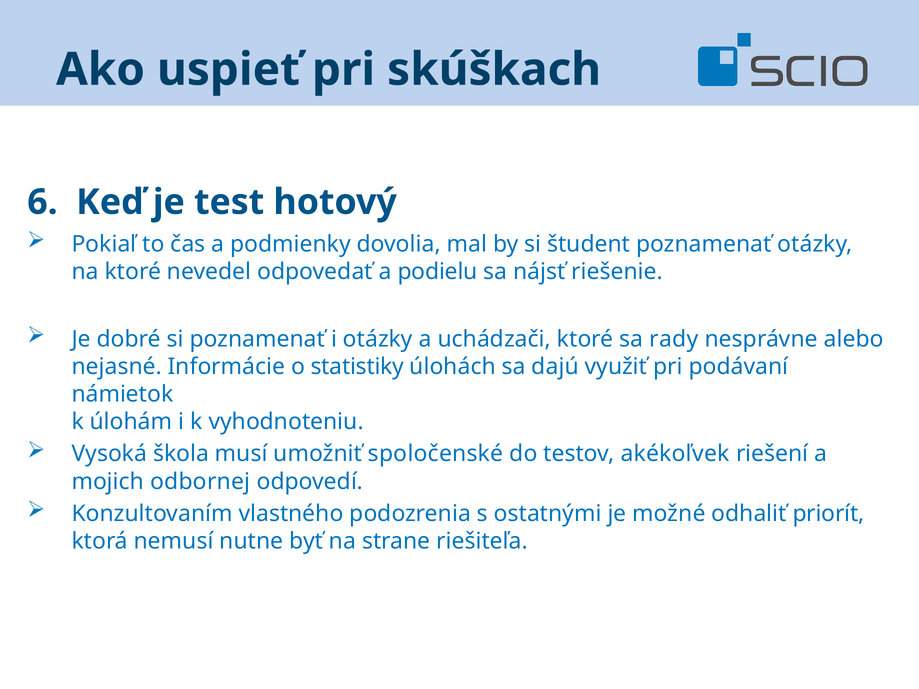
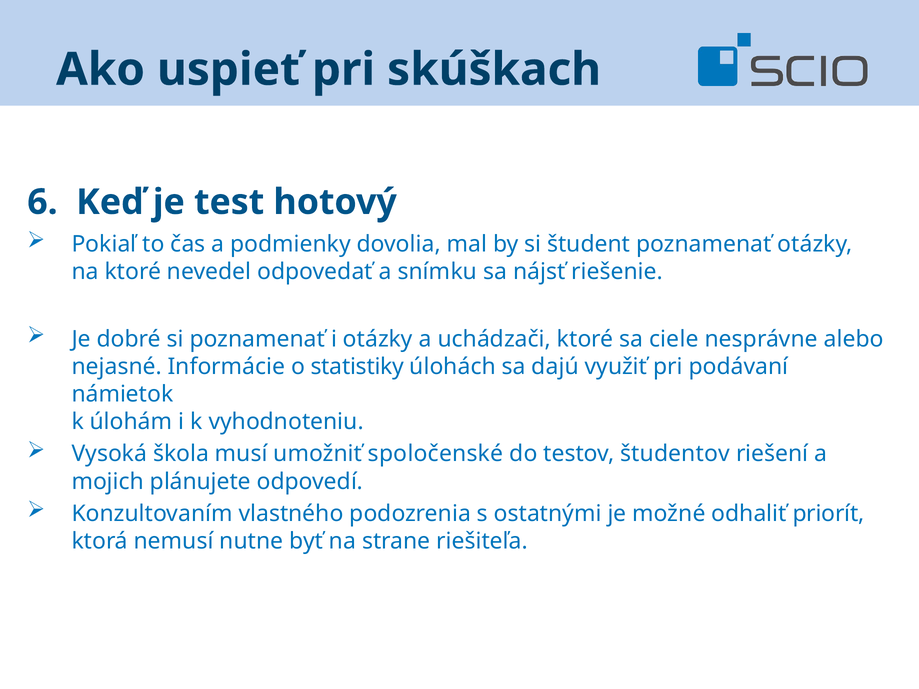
podielu: podielu -> snímku (437, 272)
rady: rady -> ciele (674, 339)
akékoľvek: akékoľvek -> študentov (675, 454)
odbornej: odbornej -> plánujete (200, 482)
